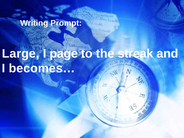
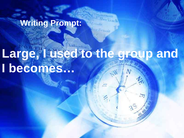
page: page -> used (64, 54)
streak: streak -> group (135, 54)
